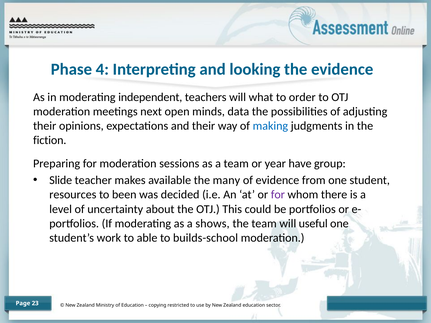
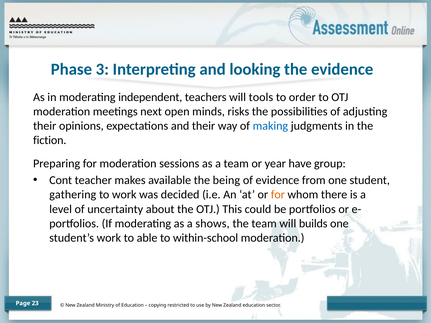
4: 4 -> 3 (102, 69)
what: what -> tools (261, 97)
data: data -> risks (238, 112)
Slide: Slide -> Cont (61, 180)
many: many -> being (226, 180)
resources: resources -> gathering (73, 195)
to been: been -> work (124, 195)
for colour: purple -> orange (278, 195)
useful: useful -> builds (313, 224)
builds-school: builds-school -> within-school (206, 238)
